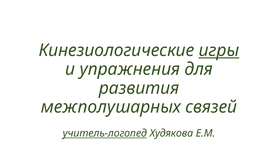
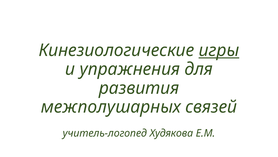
учитель-логопед underline: present -> none (105, 133)
